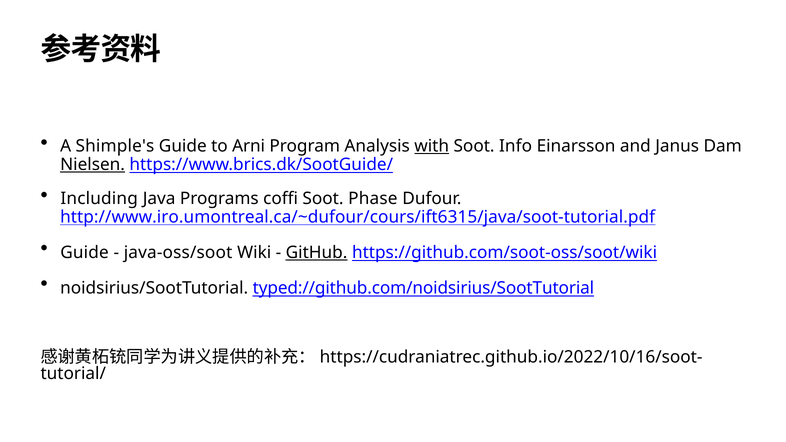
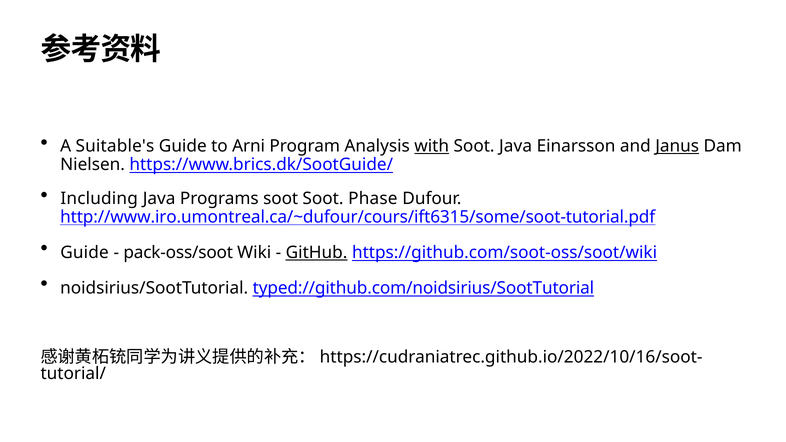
Shimple's: Shimple's -> Suitable's (115, 146)
Soot Info: Info -> Java (516, 146)
Janus underline: none -> present (677, 146)
Nielsen underline: present -> none (93, 165)
Programs coffi: coffi -> soot (281, 199)
http://www.iro.umontreal.ca/~dufour/cours/ift6315/java/soot-tutorial.pdf: http://www.iro.umontreal.ca/~dufour/cours/ift6315/java/soot-tutorial.pdf -> http://www.iro.umontreal.ca/~dufour/cours/ift6315/some/soot-tutorial.pdf (358, 217)
java-oss/soot: java-oss/soot -> pack-oss/soot (178, 253)
